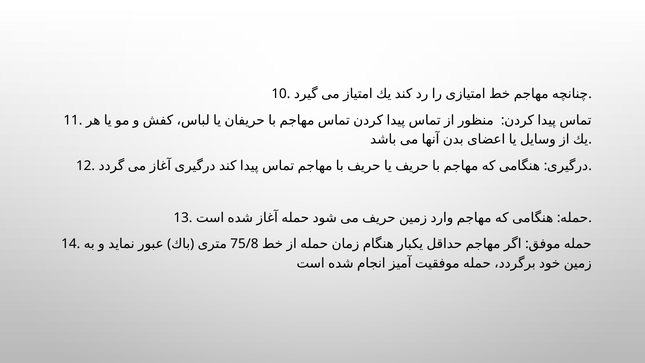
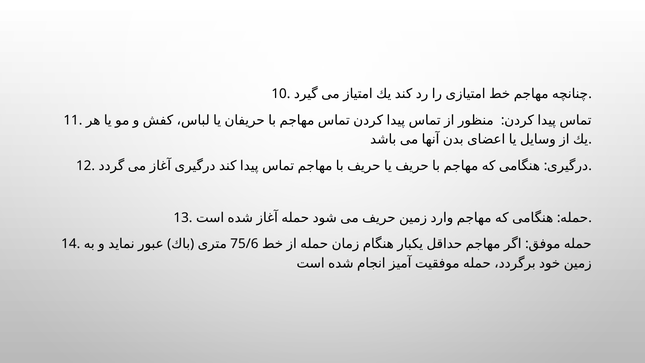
75/8: 75/8 -> 75/6 (244, 244)
